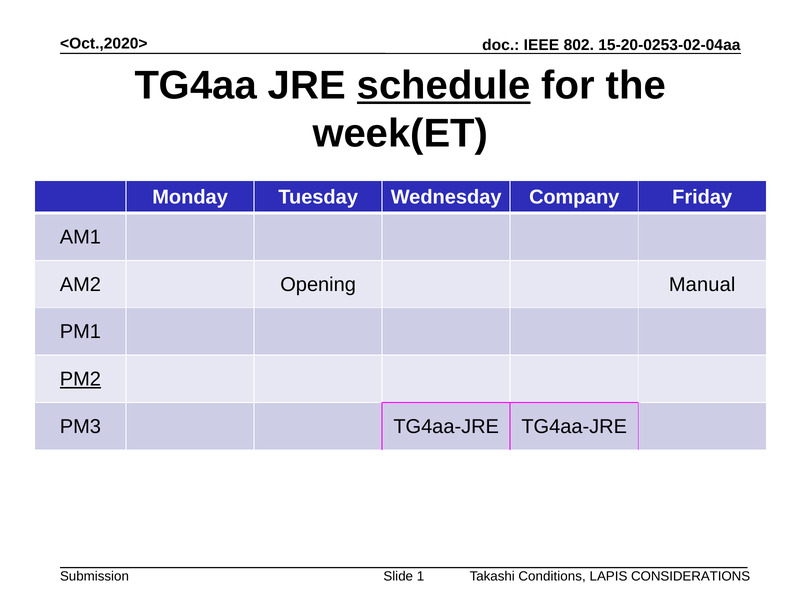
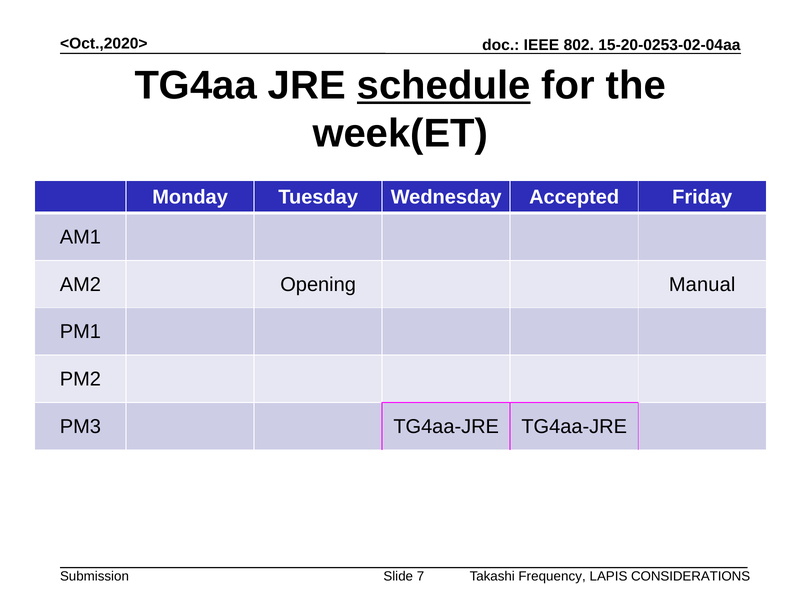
Company: Company -> Accepted (574, 197)
PM2 underline: present -> none (80, 379)
1: 1 -> 7 (421, 576)
Conditions: Conditions -> Frequency (552, 576)
